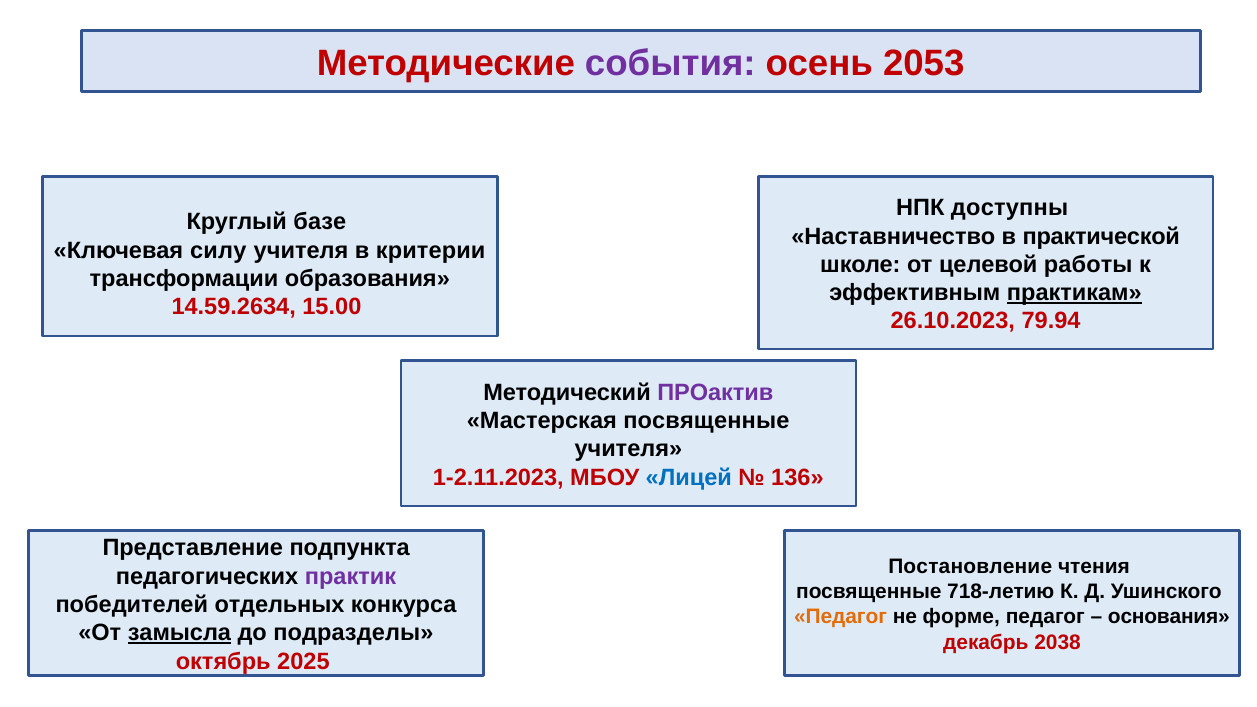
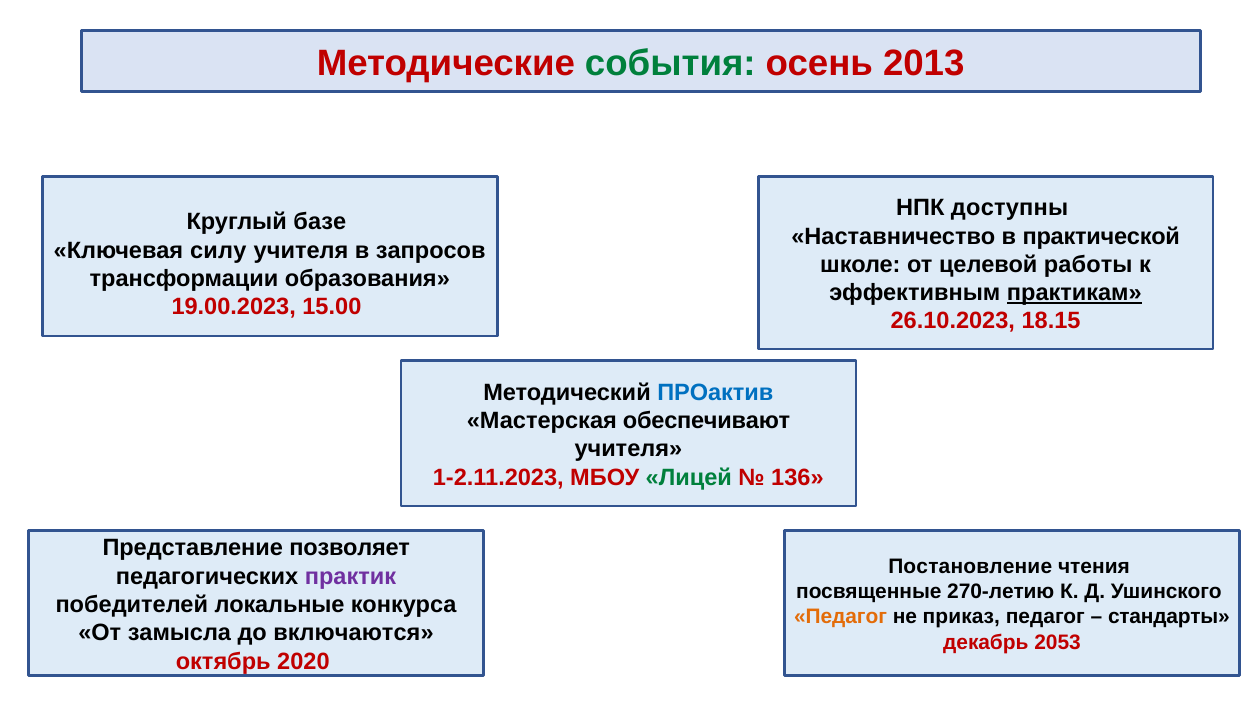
события colour: purple -> green (670, 64)
2053: 2053 -> 2013 (924, 64)
критерии: критерии -> запросов (431, 250)
14.59.2634: 14.59.2634 -> 19.00.2023 (234, 307)
79.94: 79.94 -> 18.15 (1051, 321)
ПРОактив colour: purple -> blue (715, 393)
Мастерская посвященные: посвященные -> обеспечивают (707, 421)
Лицей colour: blue -> green (689, 477)
подпункта: подпункта -> позволяет (350, 548)
718-летию: 718-летию -> 270-летию (1001, 592)
отдельных: отдельных -> локальные (280, 605)
форме: форме -> приказ (961, 617)
основания: основания -> стандарты (1169, 617)
замысла underline: present -> none (179, 633)
подразделы: подразделы -> включаются (353, 633)
2038: 2038 -> 2053 (1058, 642)
2025: 2025 -> 2020 (303, 661)
